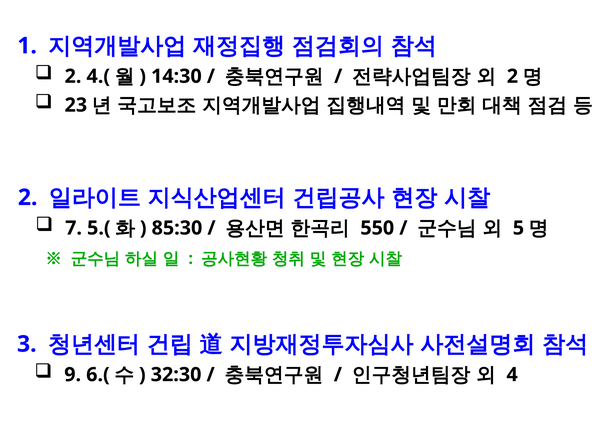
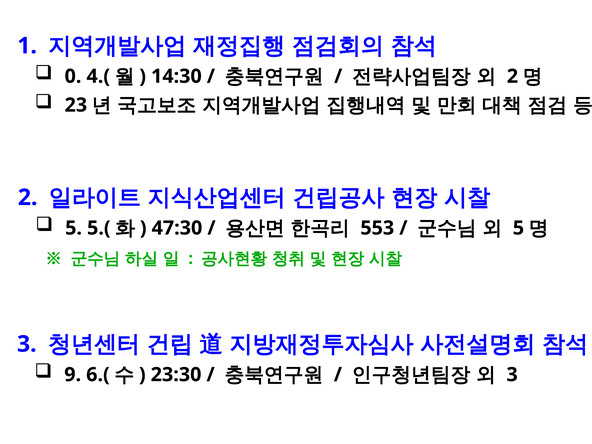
2: 2 -> 0 (73, 76)
7: 7 -> 5 (74, 228)
85:30: 85:30 -> 47:30 (177, 228)
550: 550 -> 553 (377, 228)
32:30: 32:30 -> 23:30 (176, 375)
4: 4 -> 3 (512, 375)
